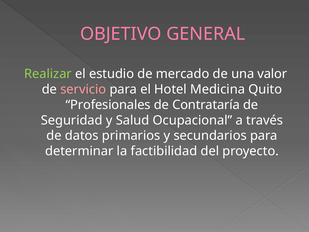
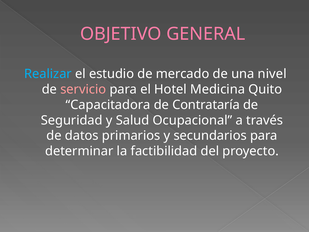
Realizar colour: light green -> light blue (48, 74)
valor: valor -> nivel (272, 74)
Profesionales: Profesionales -> Capacitadora (108, 105)
